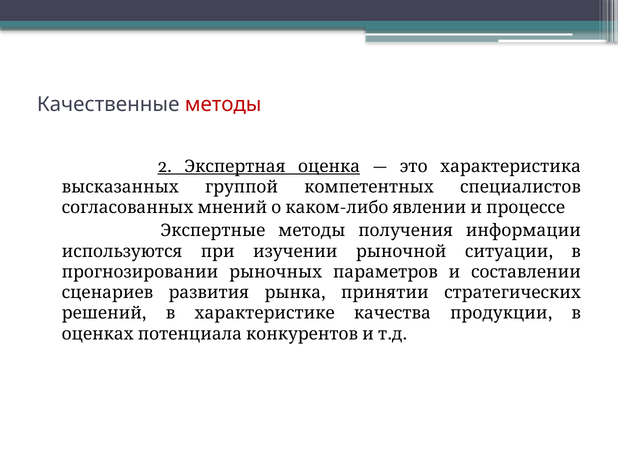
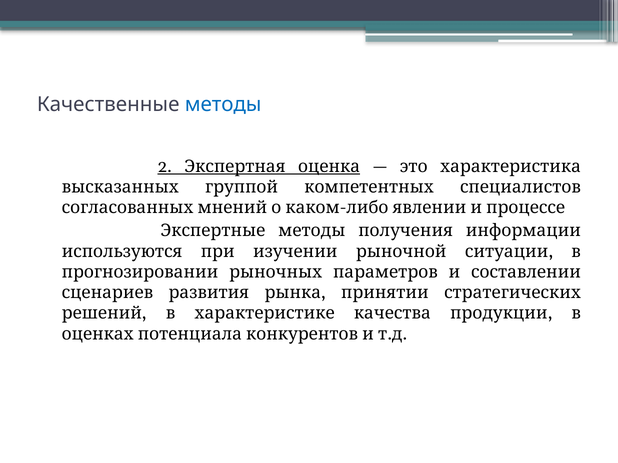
методы colour: red -> blue (223, 104)
